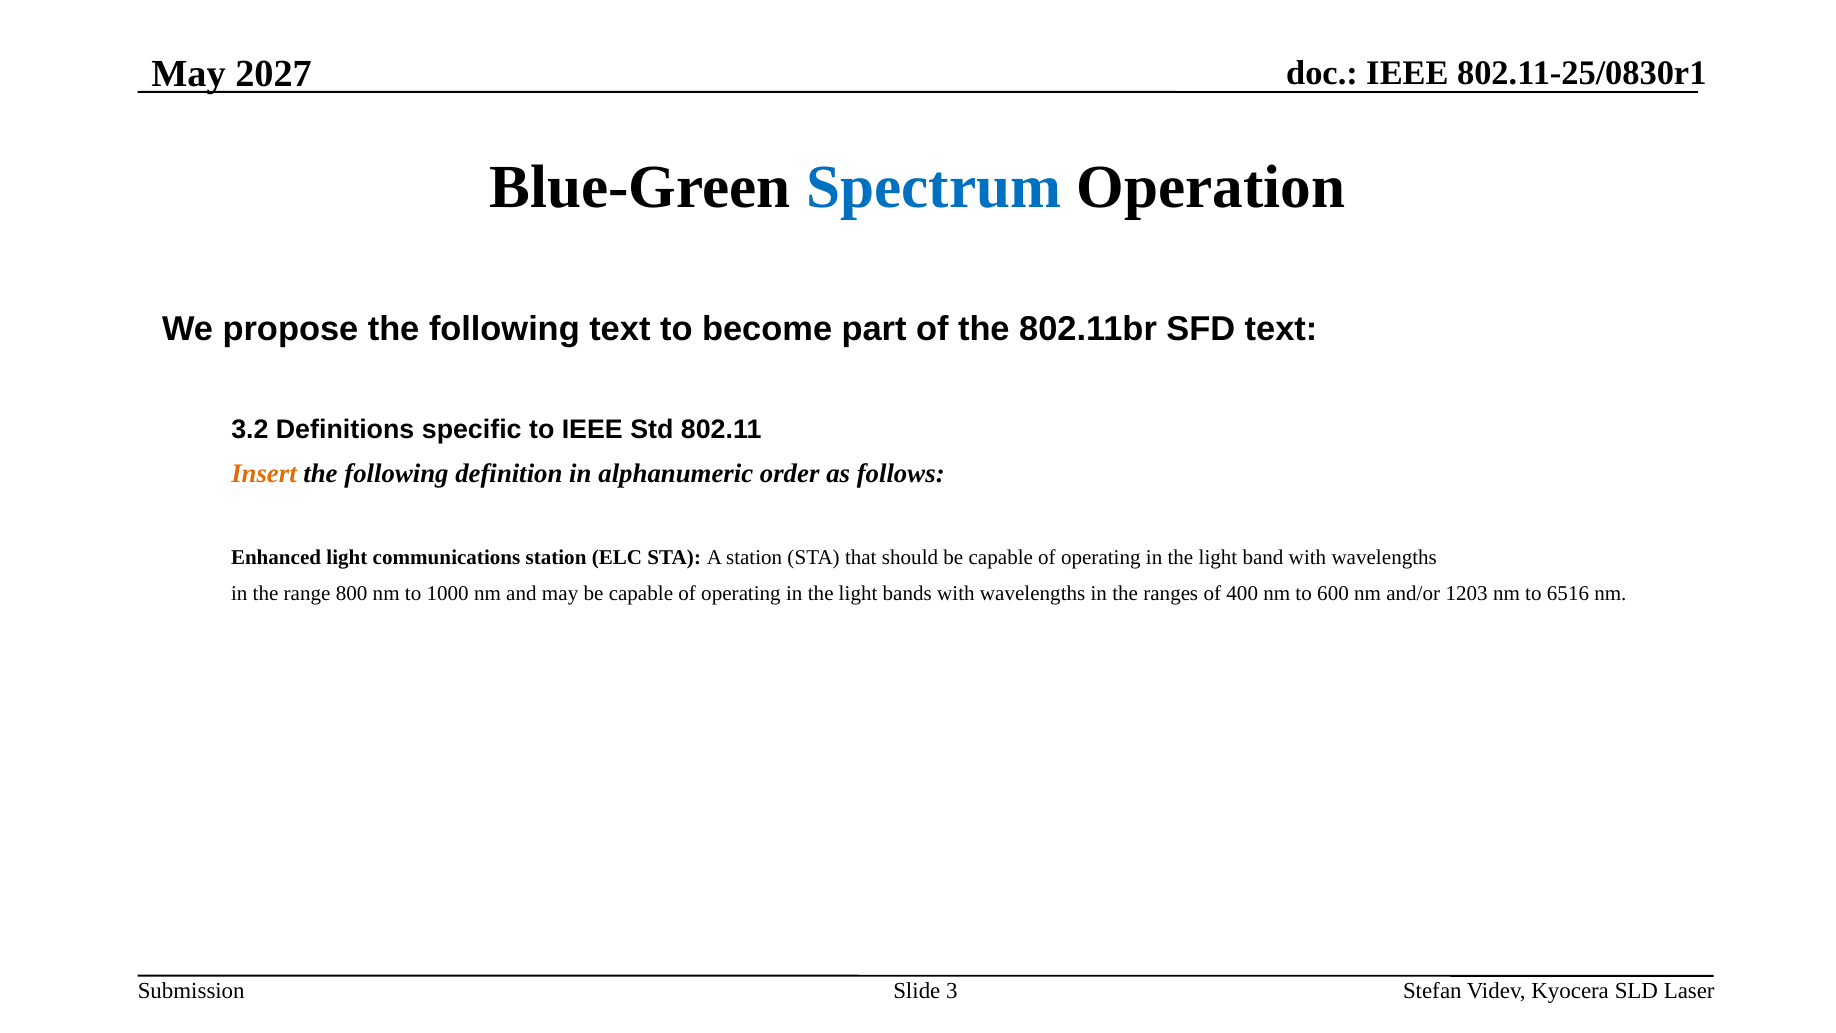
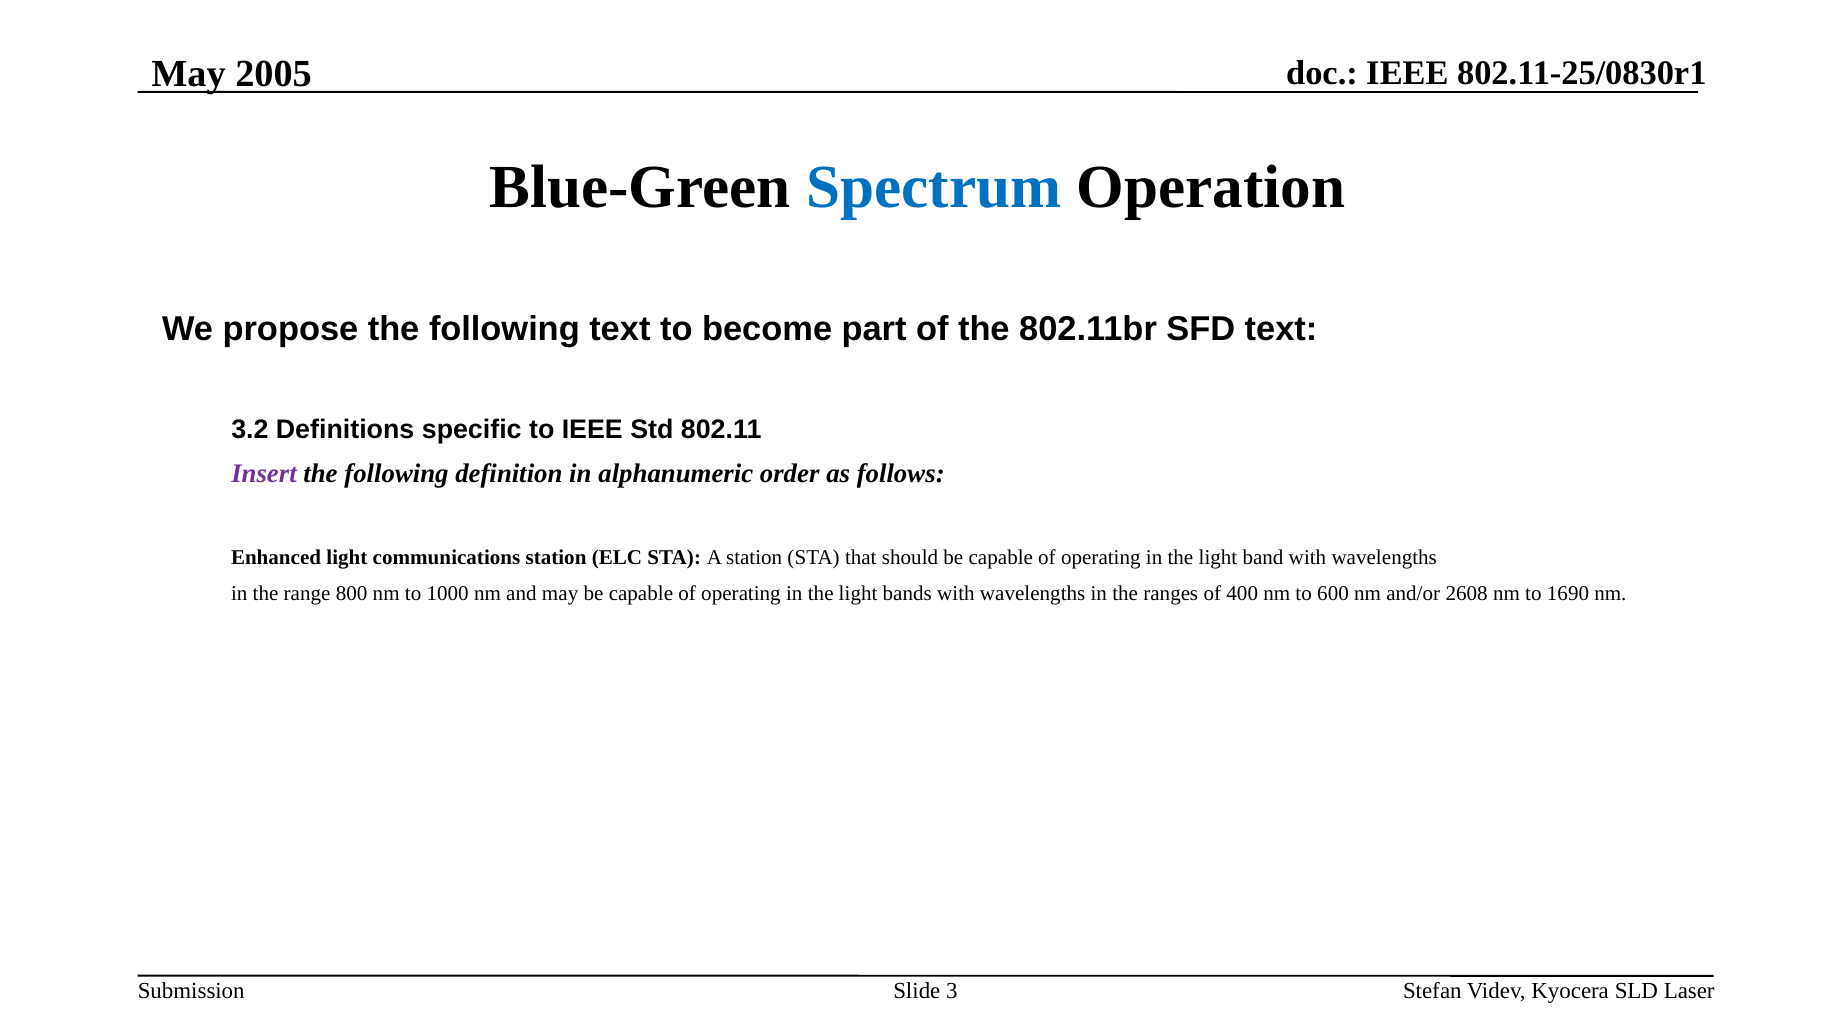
2027: 2027 -> 2005 (274, 74)
Insert colour: orange -> purple (264, 474)
1203: 1203 -> 2608 (1467, 594)
6516: 6516 -> 1690 (1568, 594)
